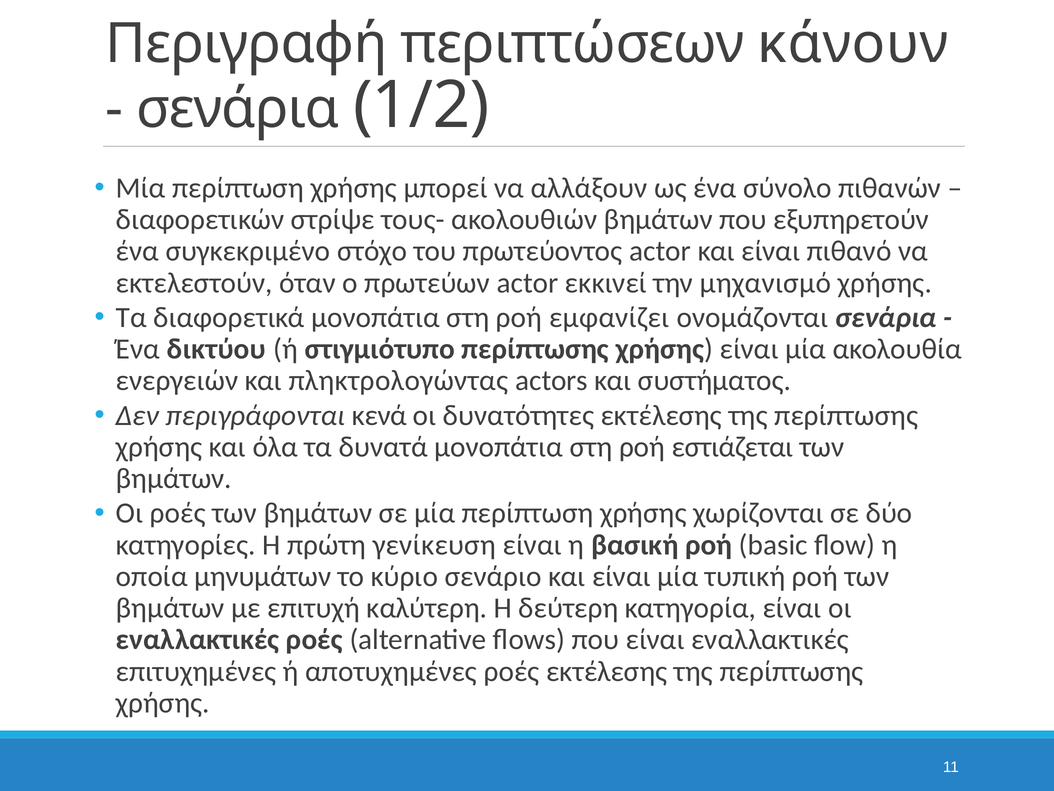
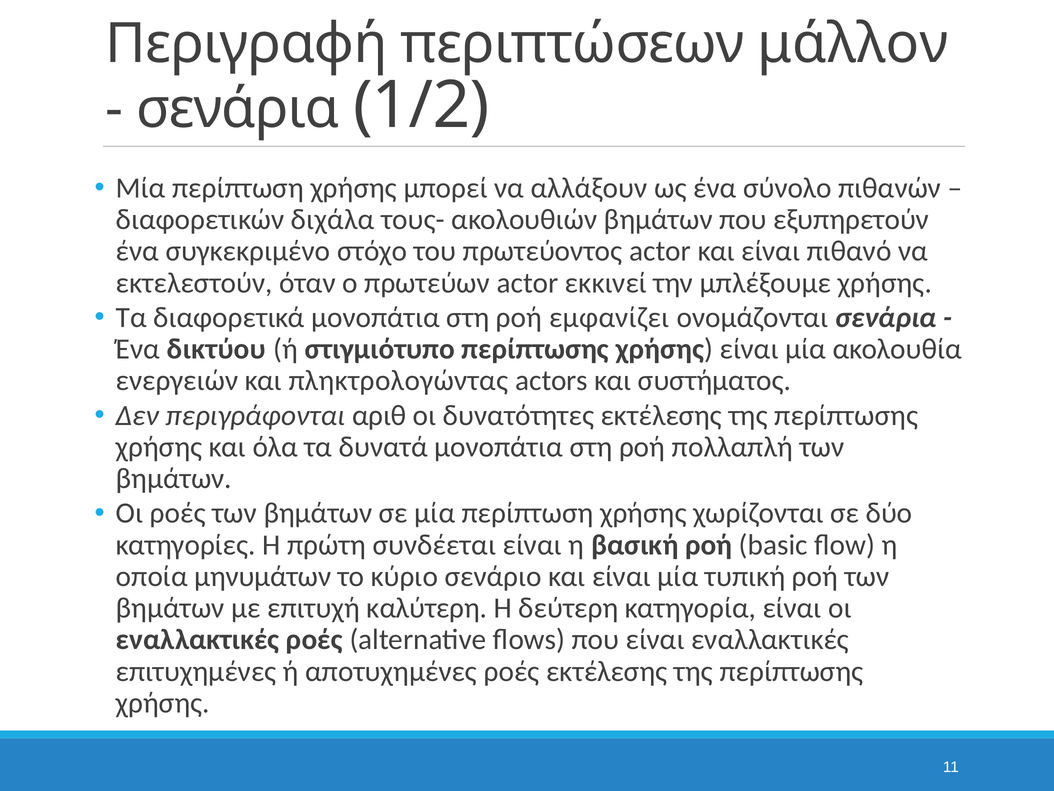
κάνουν: κάνουν -> μάλλον (853, 44)
στρίψε: στρίψε -> διχάλα (333, 220)
μηχανισμό: μηχανισμό -> μπλέξουμε (765, 283)
κενά: κενά -> αριθ (379, 415)
εστιάζεται: εστιάζεται -> πολλαπλή (732, 447)
γενίκευση: γενίκευση -> συνδέεται (434, 545)
